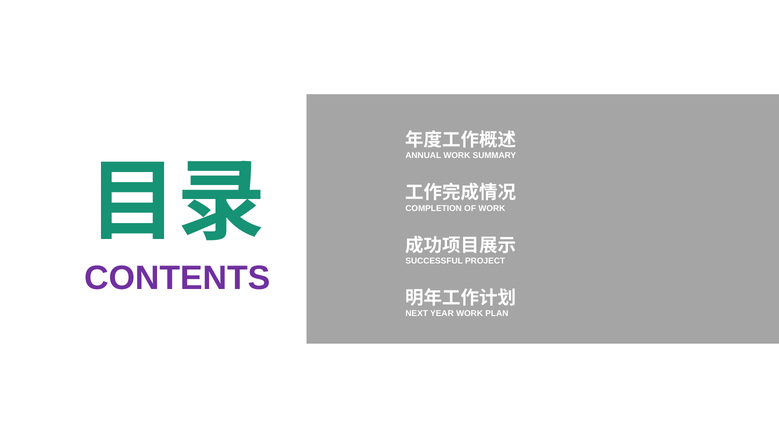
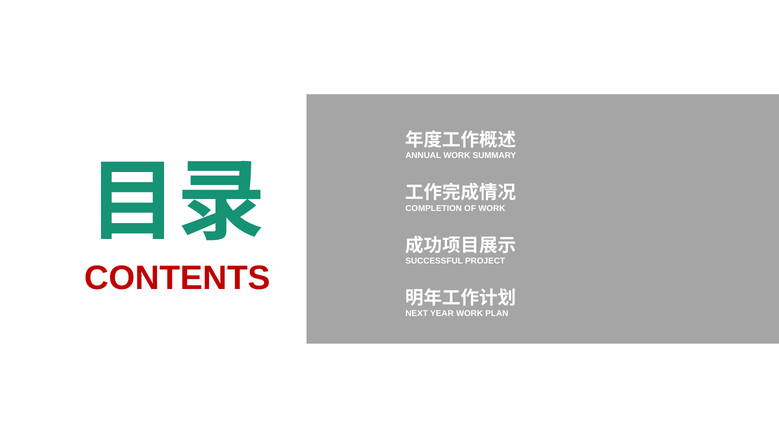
CONTENTS colour: purple -> red (177, 278)
